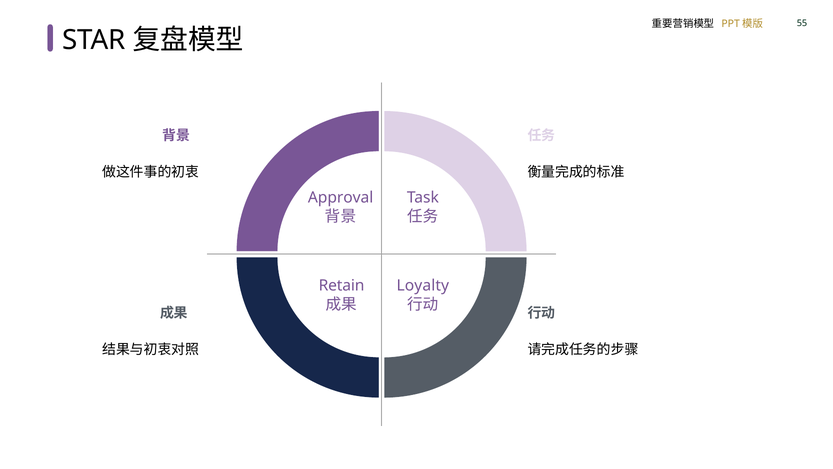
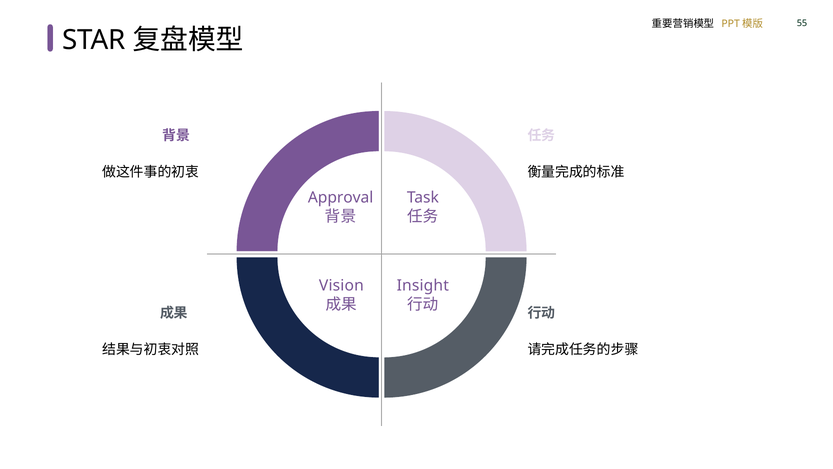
Retain: Retain -> Vision (341, 285)
Loyalty: Loyalty -> Insight (423, 285)
